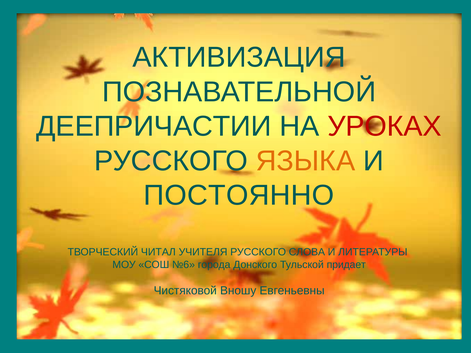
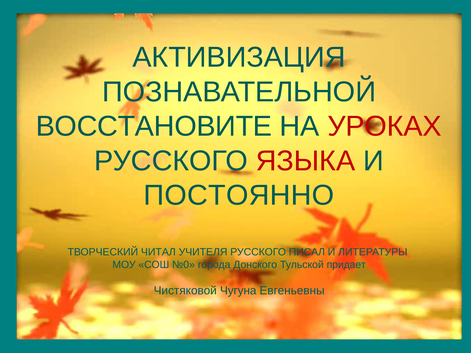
ДЕЕПРИЧАСТИИ: ДЕЕПРИЧАСТИИ -> ВОССТАНОВИТЕ (154, 127)
ЯЗЫКА colour: orange -> red (305, 161)
СЛОВА: СЛОВА -> ПИСАЛ (307, 252)
№6: №6 -> №0 (184, 265)
Вношу: Вношу -> Чугуна (238, 291)
